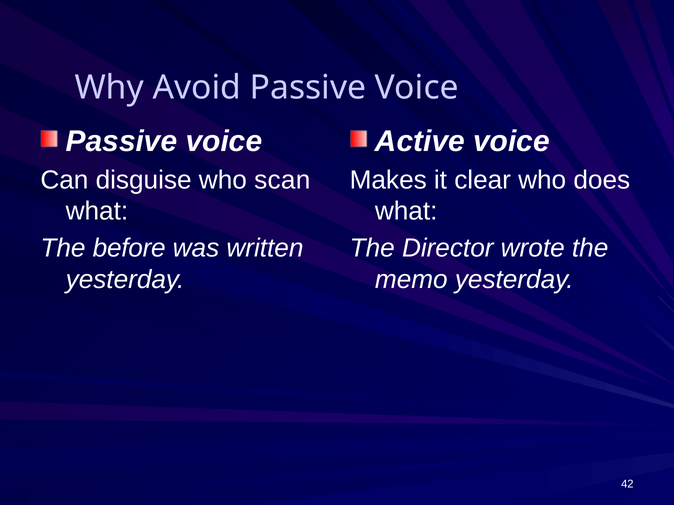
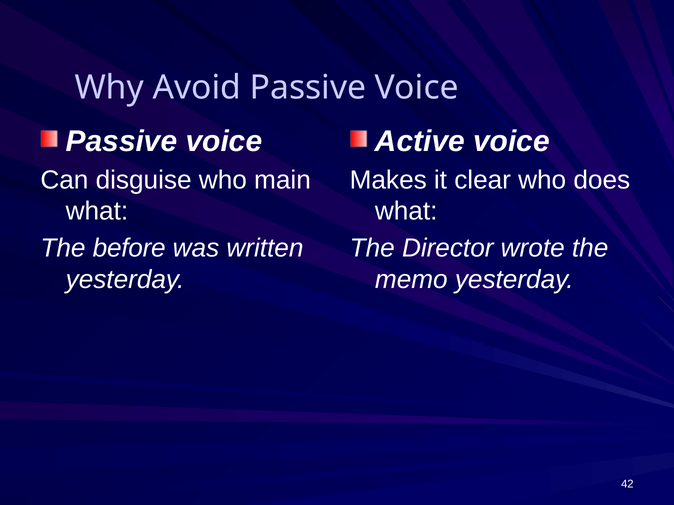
scan: scan -> main (282, 180)
